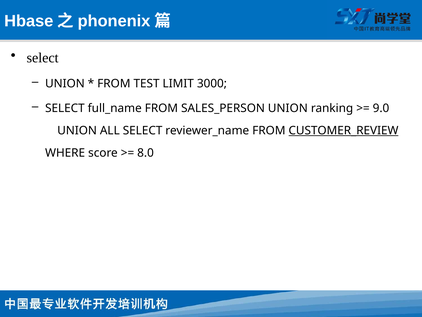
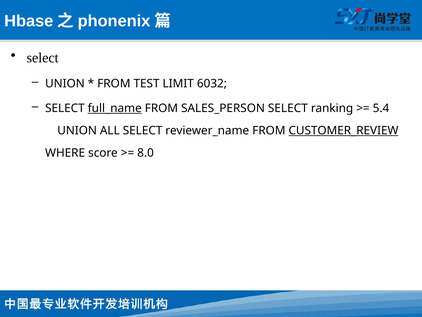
3000: 3000 -> 6032 (212, 84)
full_name underline: none -> present (115, 108)
SALES_PERSON UNION: UNION -> SELECT (288, 108)
9.0: 9.0 -> 5.4 (381, 108)
